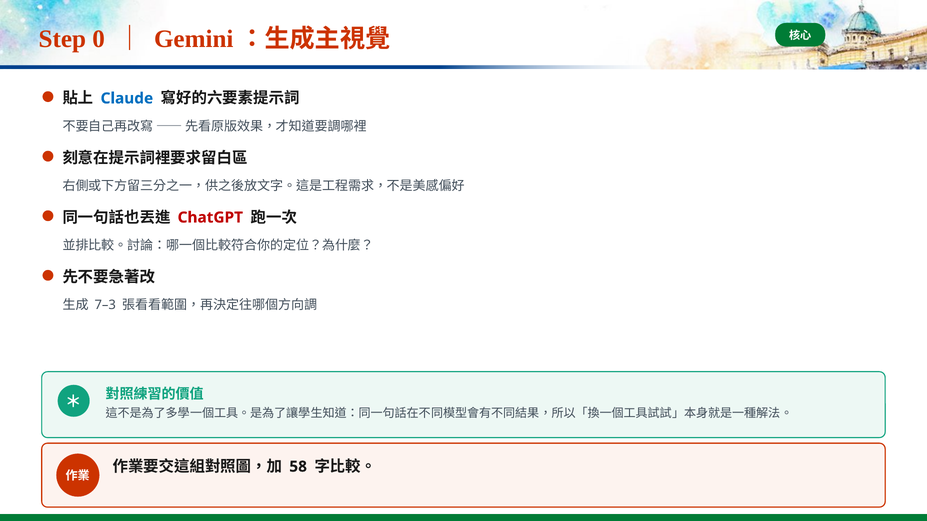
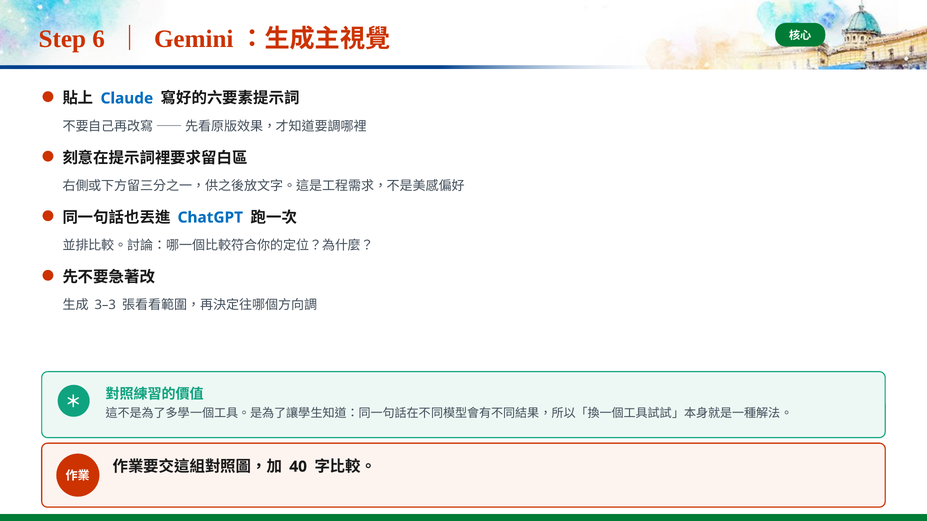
0: 0 -> 6 (99, 39)
ChatGPT colour: red -> blue (210, 218)
7–3: 7–3 -> 3–3 (105, 305)
58: 58 -> 40 (298, 467)
